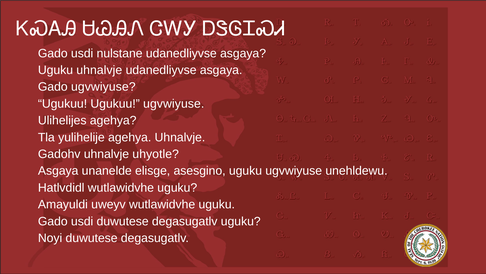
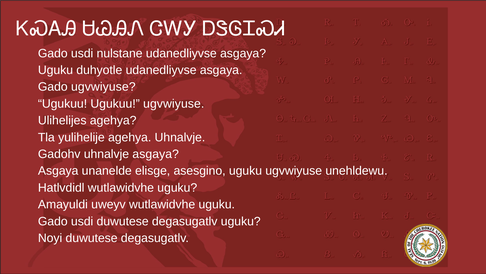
Uguku uhnalvje: uhnalvje -> duhyotle (99, 70)
uhnalvje uhyotle: uhyotle -> asgaya (156, 154)
